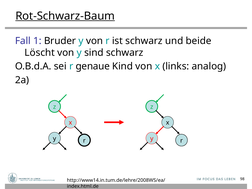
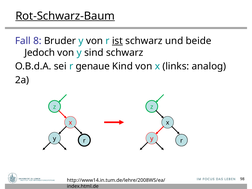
1: 1 -> 8 (37, 41)
ist underline: none -> present (117, 41)
Löscht: Löscht -> Jedoch (40, 53)
